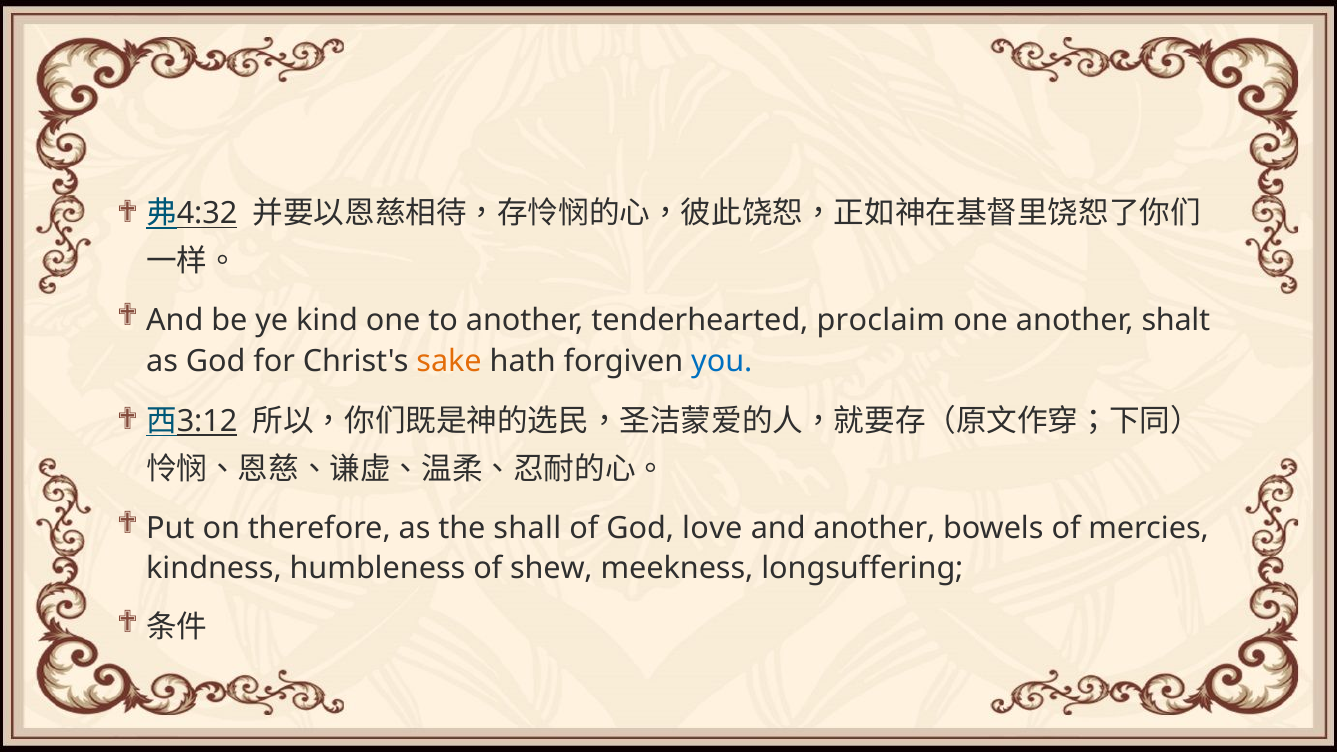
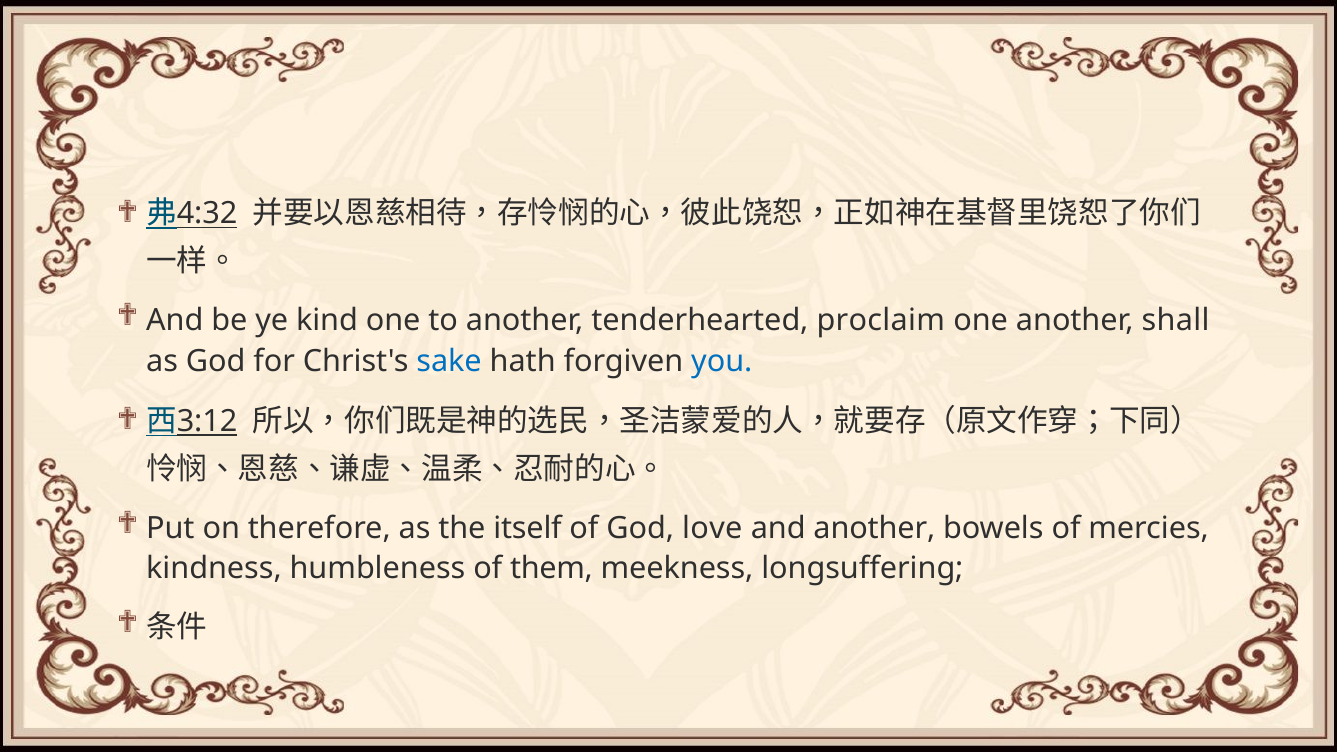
shalt: shalt -> shall (1176, 321)
sake colour: orange -> blue (449, 361)
shall: shall -> itself (528, 528)
shew: shew -> them (551, 569)
